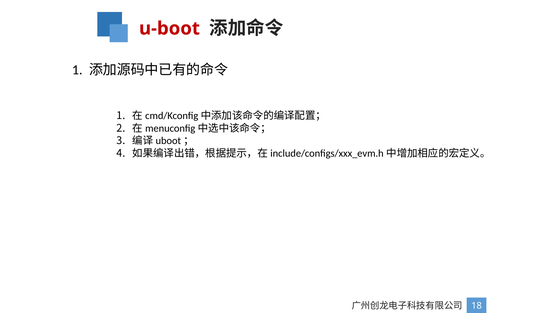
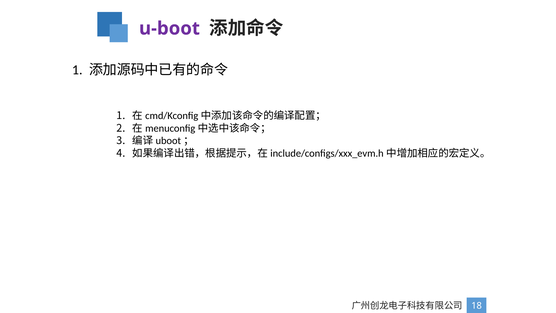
u-boot colour: red -> purple (169, 28)
